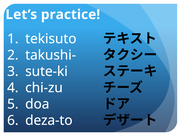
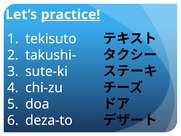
practice underline: none -> present (71, 15)
